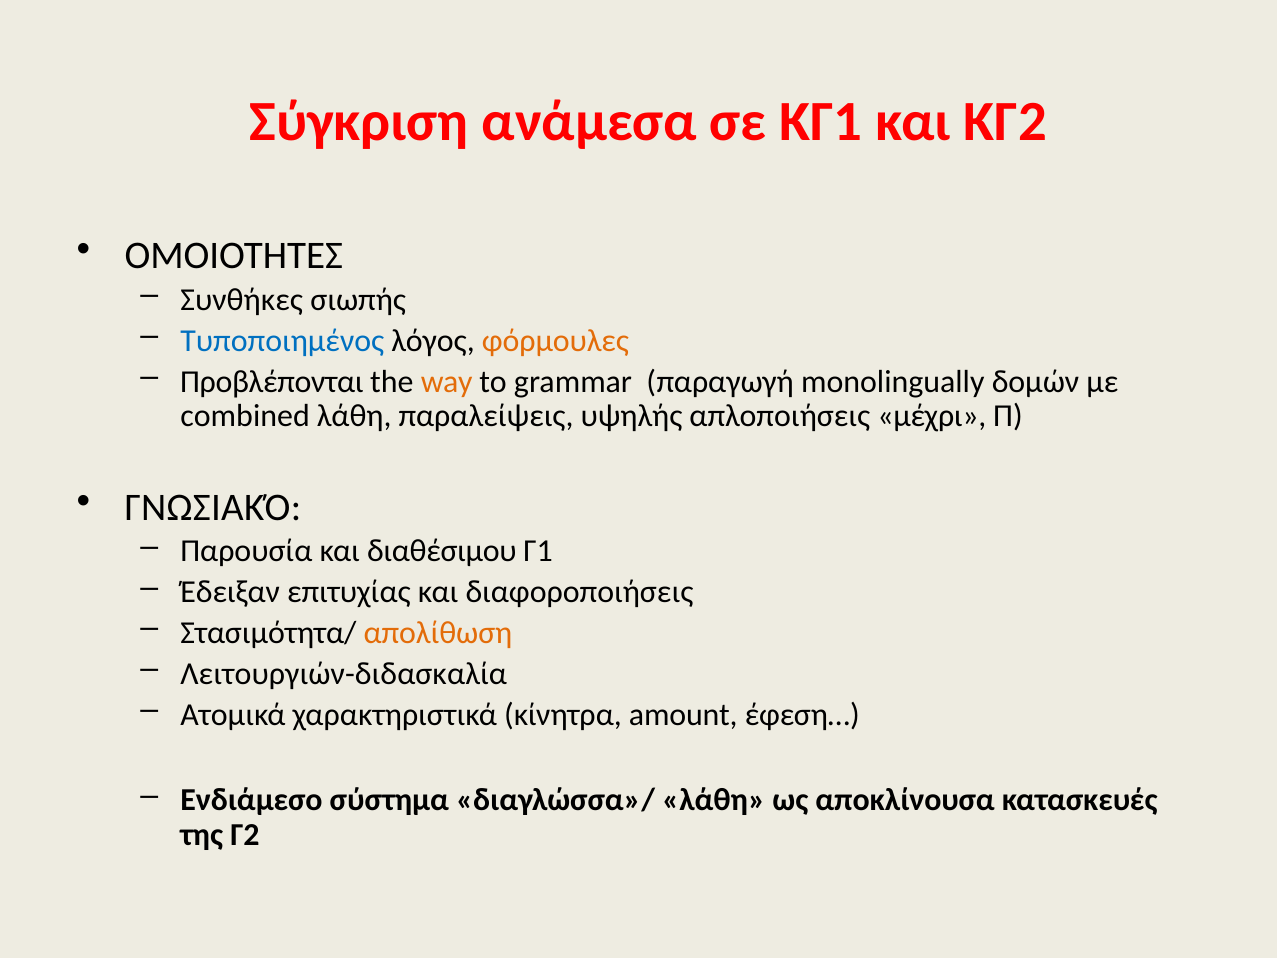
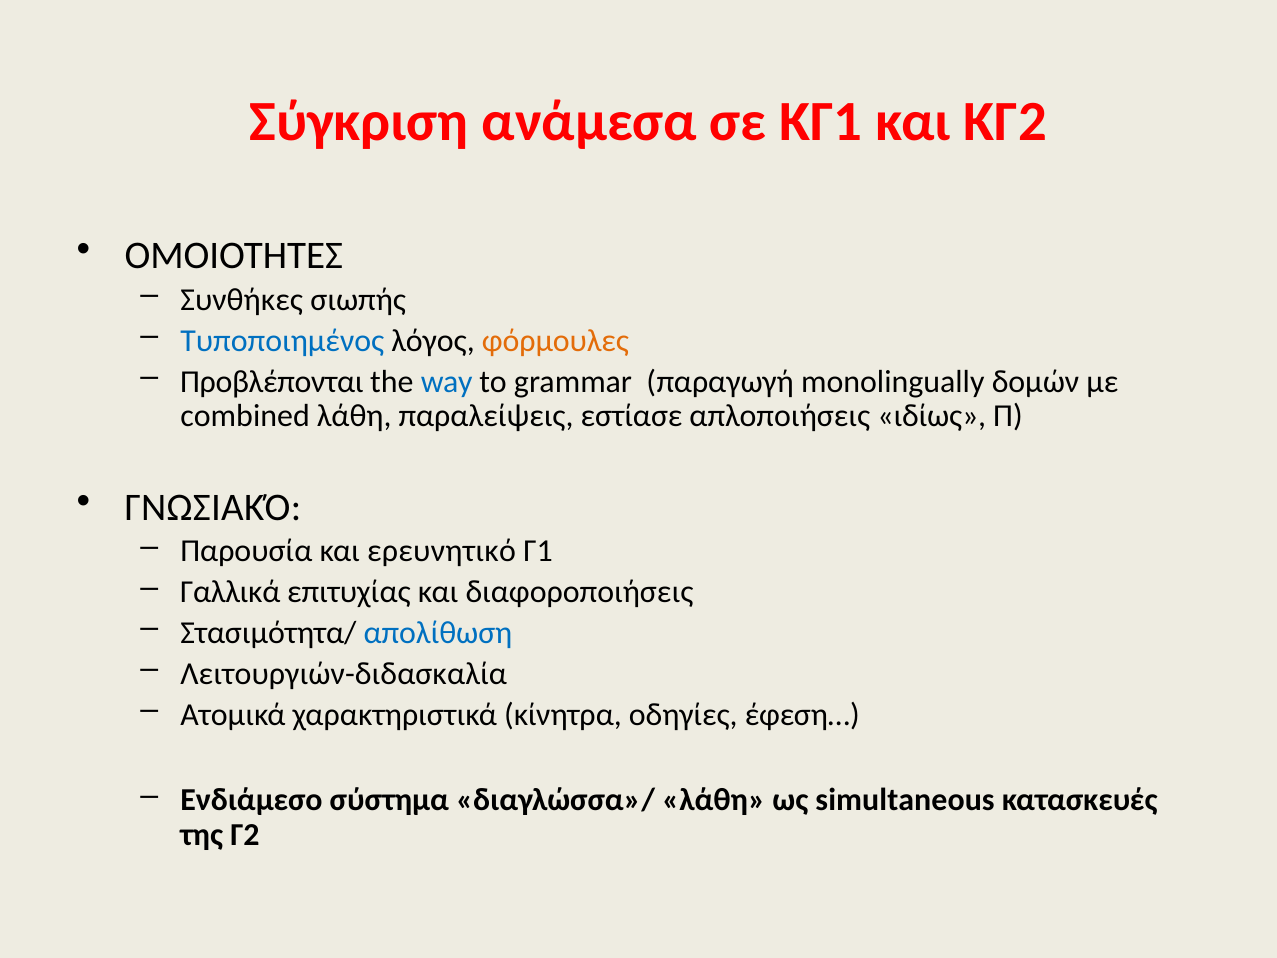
way colour: orange -> blue (447, 381)
υψηλής: υψηλής -> εστίασε (632, 416)
μέχρι: μέχρι -> ιδίως (932, 416)
διαθέσιμου: διαθέσιμου -> ερευνητικό (442, 551)
Έδειξαν: Έδειξαν -> Γαλλικά (230, 592)
απολίθωση colour: orange -> blue (438, 633)
amount: amount -> οδηγίες (683, 714)
αποκλίνουσα: αποκλίνουσα -> simultaneous (905, 800)
